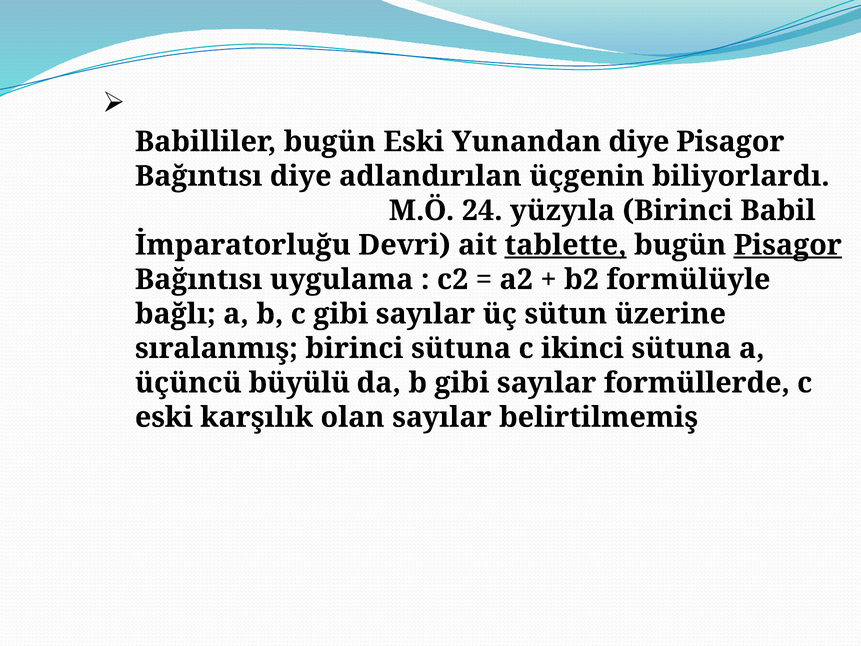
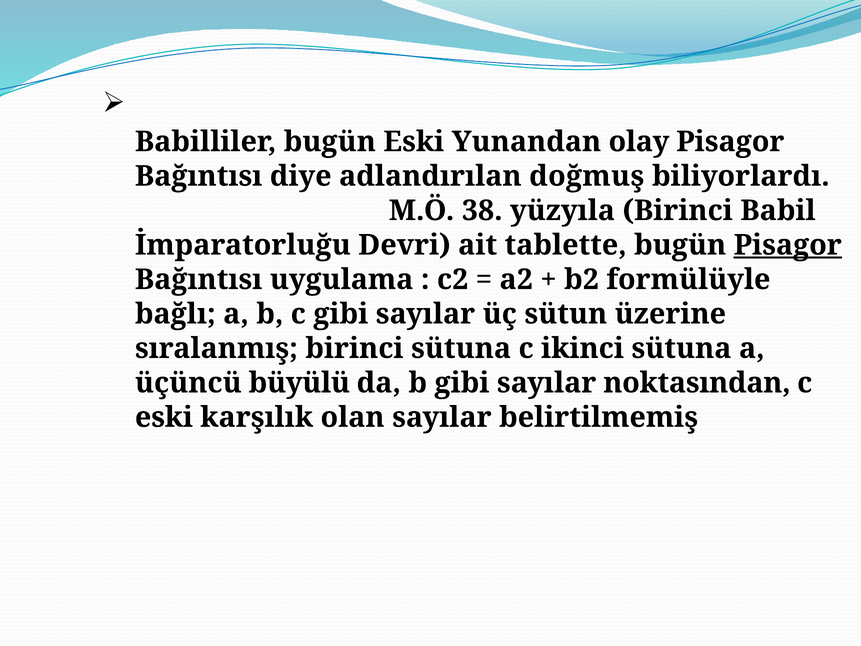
Yunandan diye: diye -> olay (639, 142)
üçgenin: üçgenin -> doğmuş (587, 176)
24: 24 -> 38 (482, 211)
tablette underline: present -> none (566, 245)
formüllerde: formüllerde -> noktasından (697, 383)
